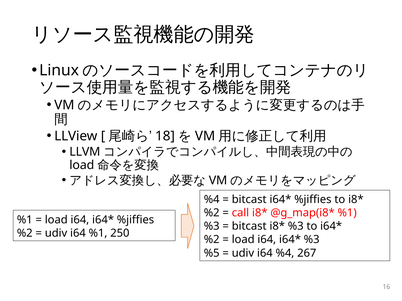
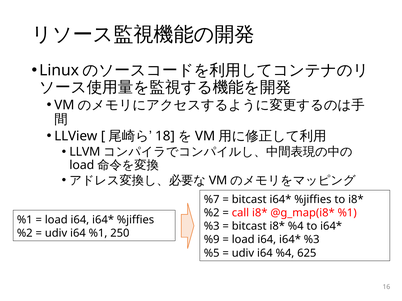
%4: %4 -> %7 (212, 200)
%3: %3 -> %4 (296, 227)
%2: %2 -> %9 (212, 240)
267: 267 -> 625 (307, 253)
